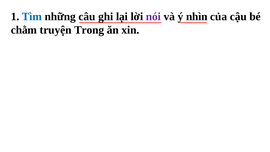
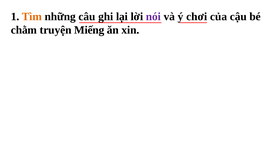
Tìm colour: blue -> orange (32, 17)
nhìn: nhìn -> chơi (197, 17)
Trong: Trong -> Miếng (89, 30)
